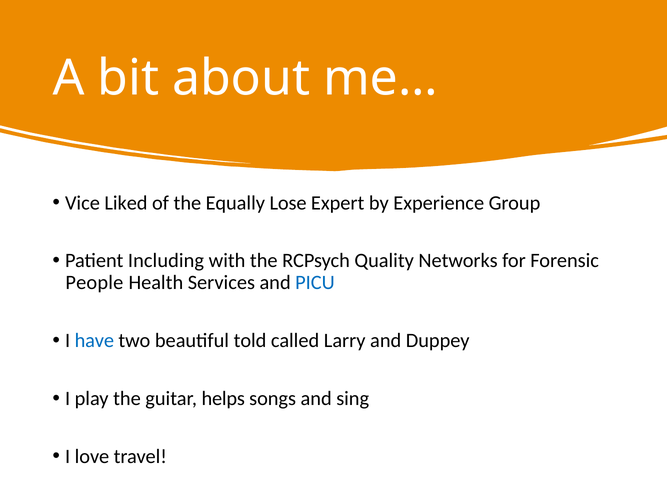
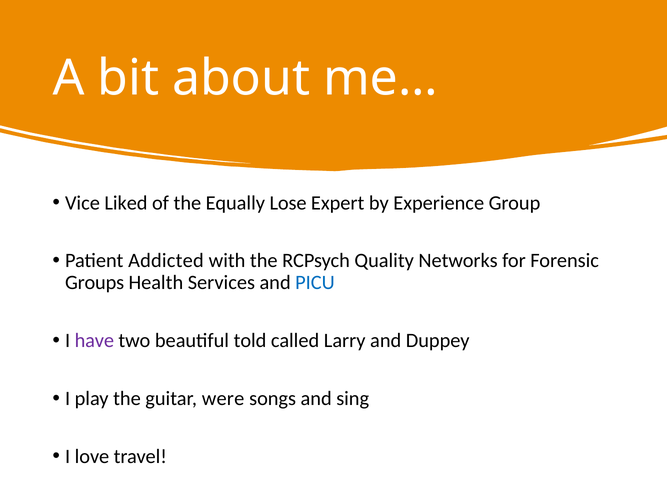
Including: Including -> Addicted (166, 261)
People: People -> Groups (95, 283)
have colour: blue -> purple (94, 341)
helps: helps -> were (223, 399)
